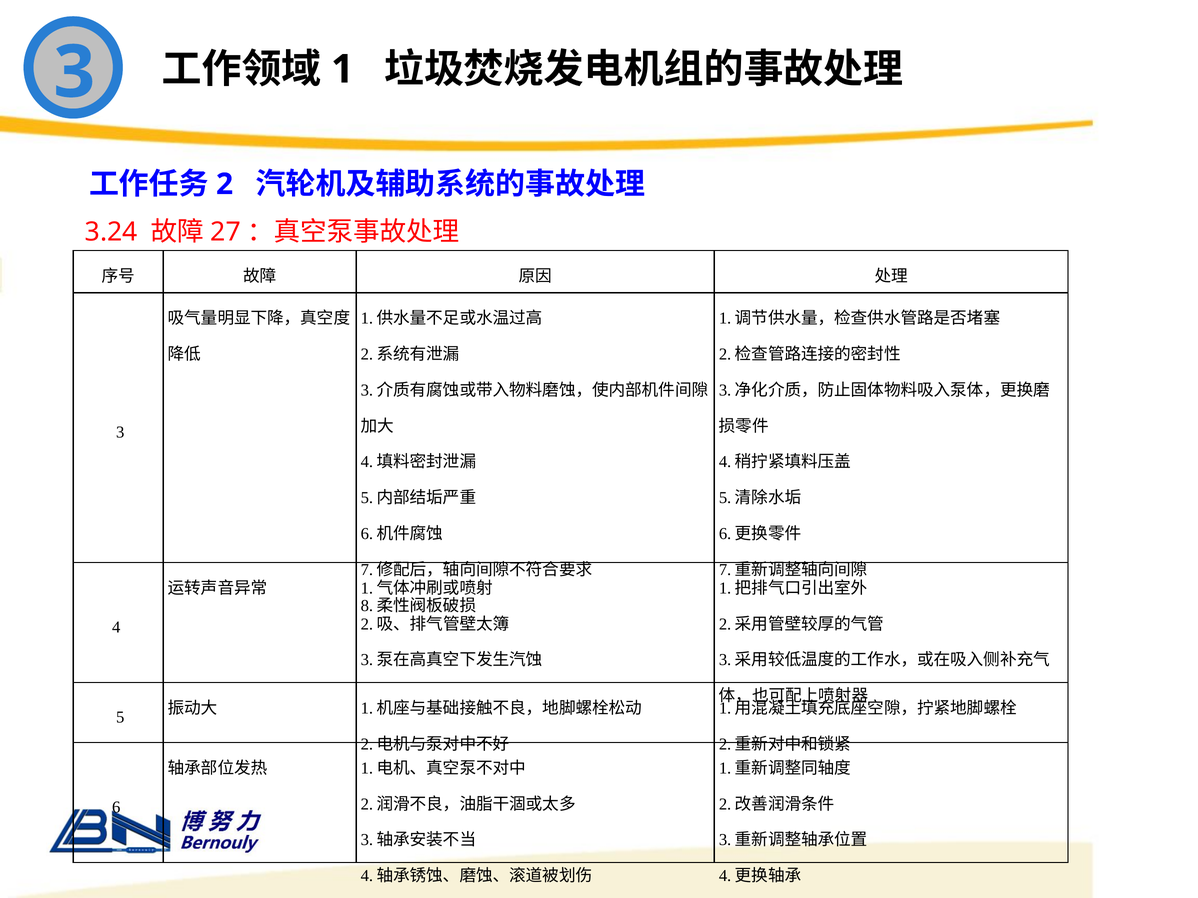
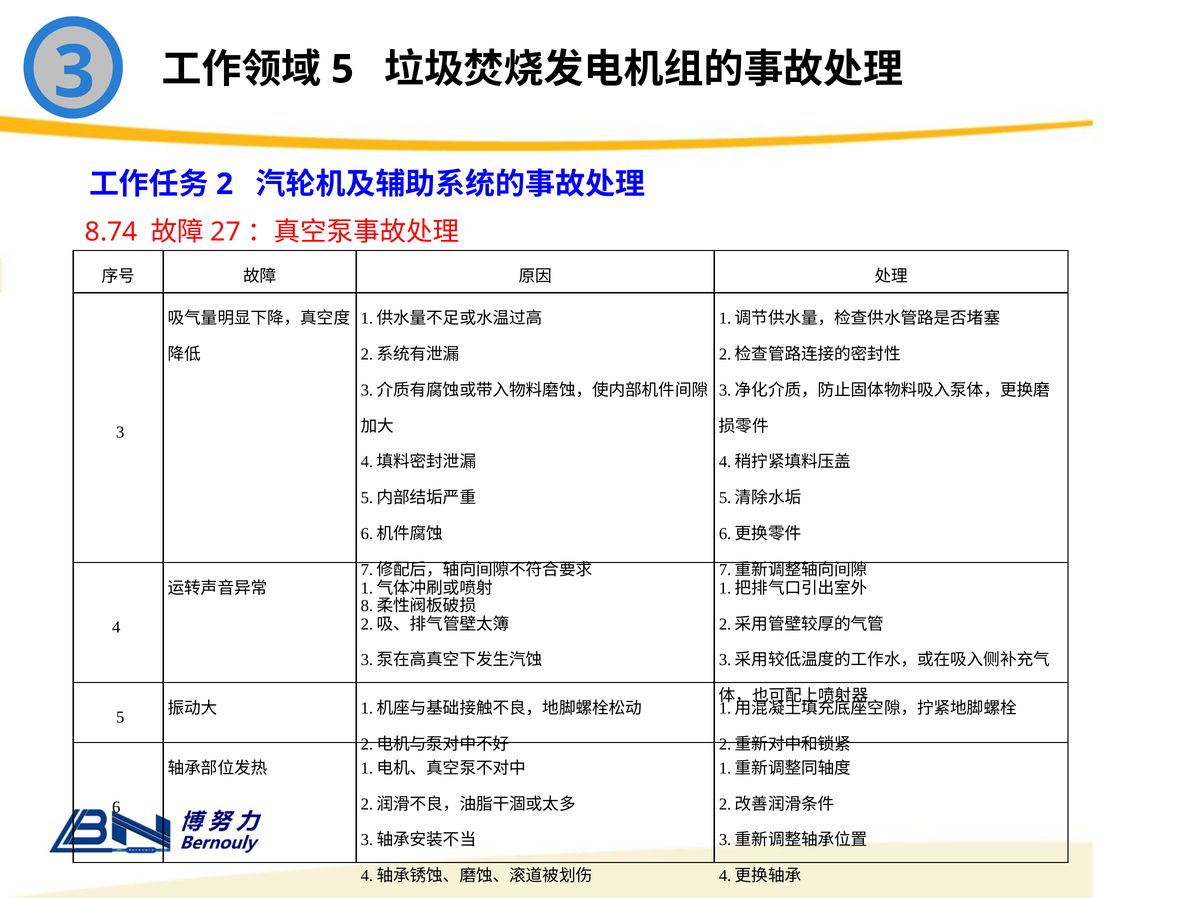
1: 1 -> 5 (342, 69)
3.24: 3.24 -> 8.74 (111, 232)
